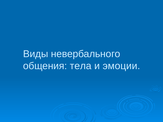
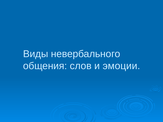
тела: тела -> слов (81, 66)
